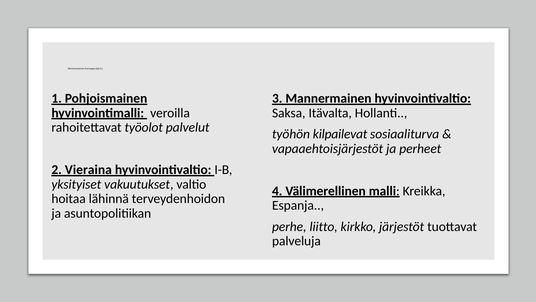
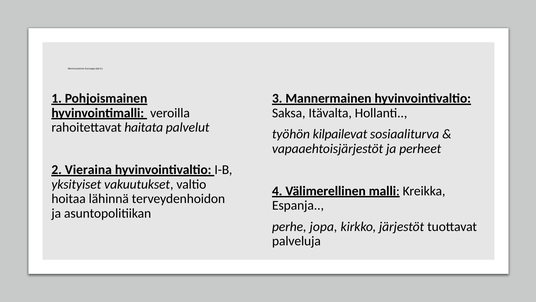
työolot: työolot -> haitata (144, 127)
liitto: liitto -> jopa (324, 226)
